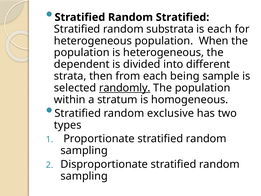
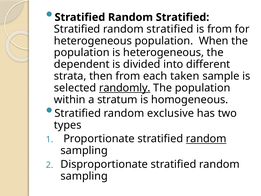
substrata: substrata -> stratified (170, 29)
is each: each -> from (220, 29)
being: being -> taken (185, 76)
random underline: none -> present (206, 139)
